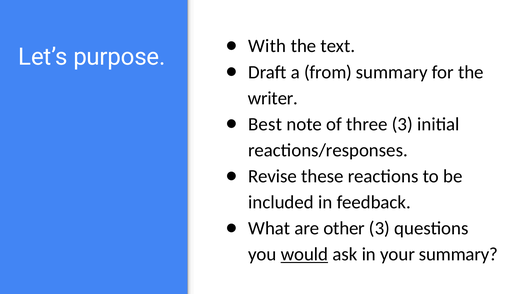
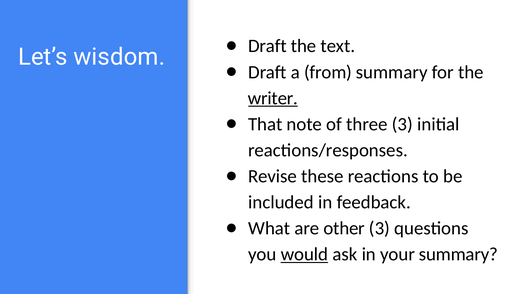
With: With -> Draft (267, 46)
purpose: purpose -> wisdom (119, 57)
writer underline: none -> present (273, 98)
Best: Best -> That (265, 124)
